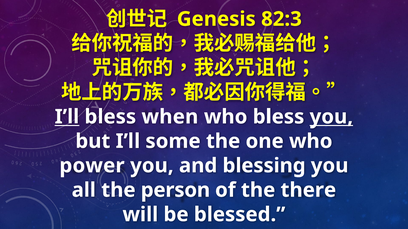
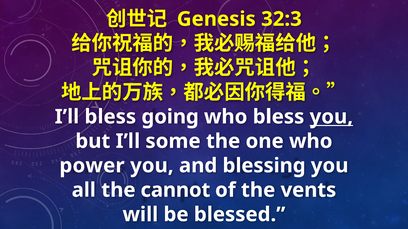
82:3: 82:3 -> 32:3 (281, 19)
I’ll underline: present -> none (67, 117)
when: when -> going (170, 117)
person: person -> cannot (175, 190)
there: there -> vents (308, 190)
